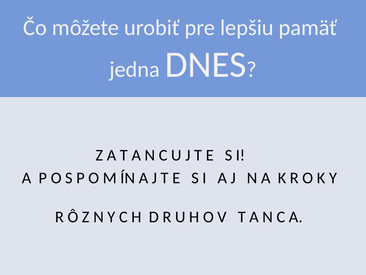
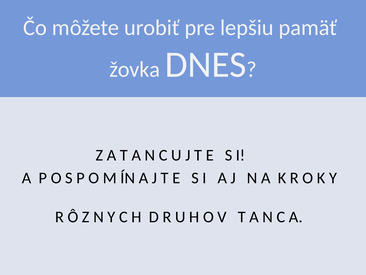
jedna: jedna -> žovka (135, 69)
